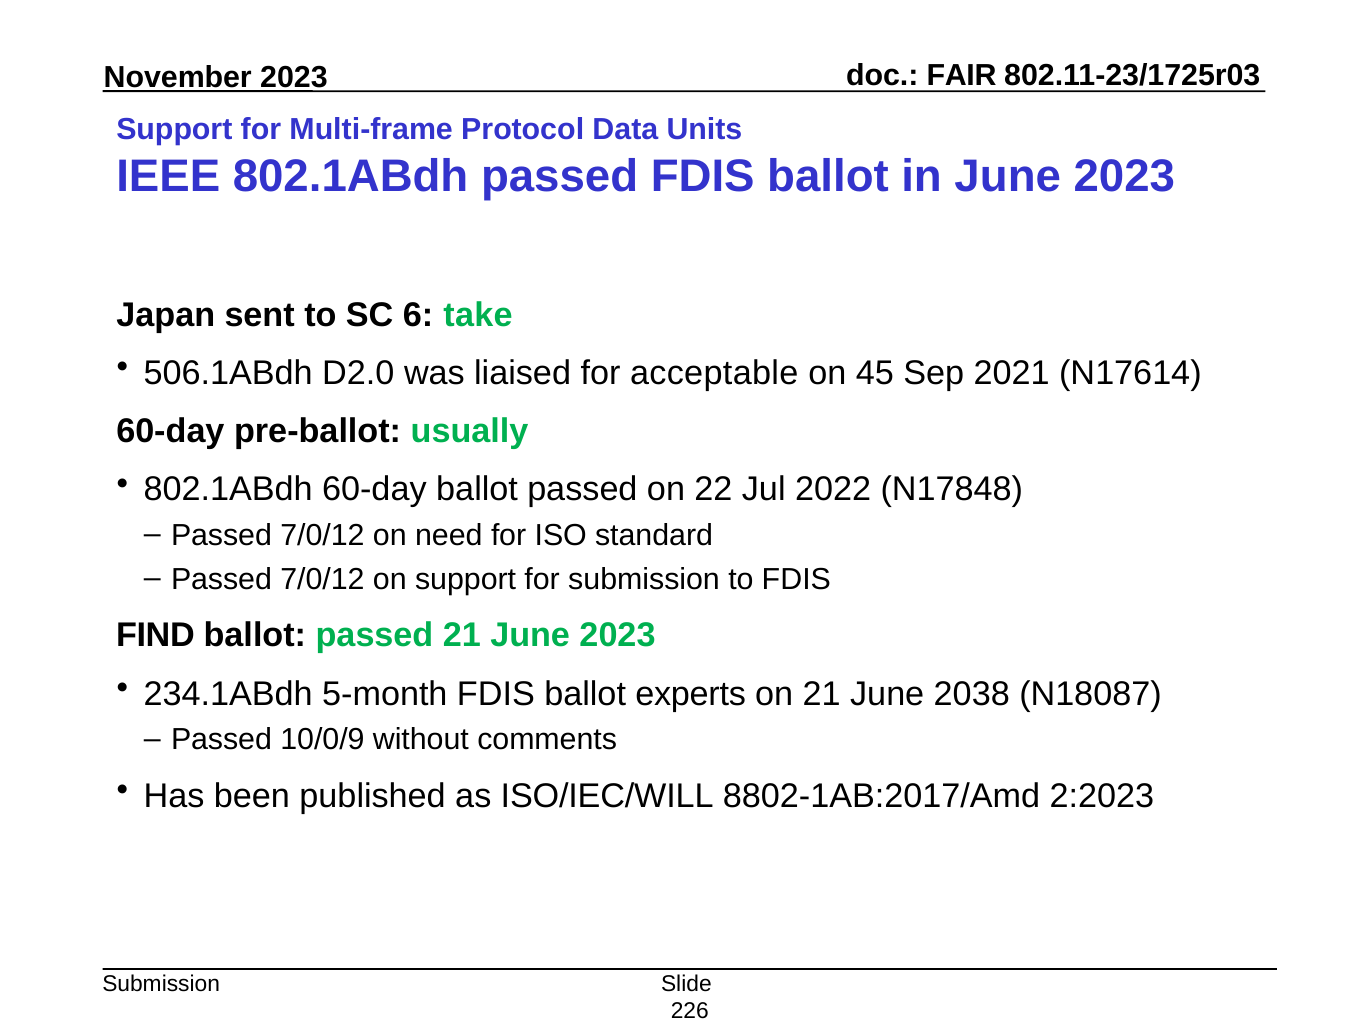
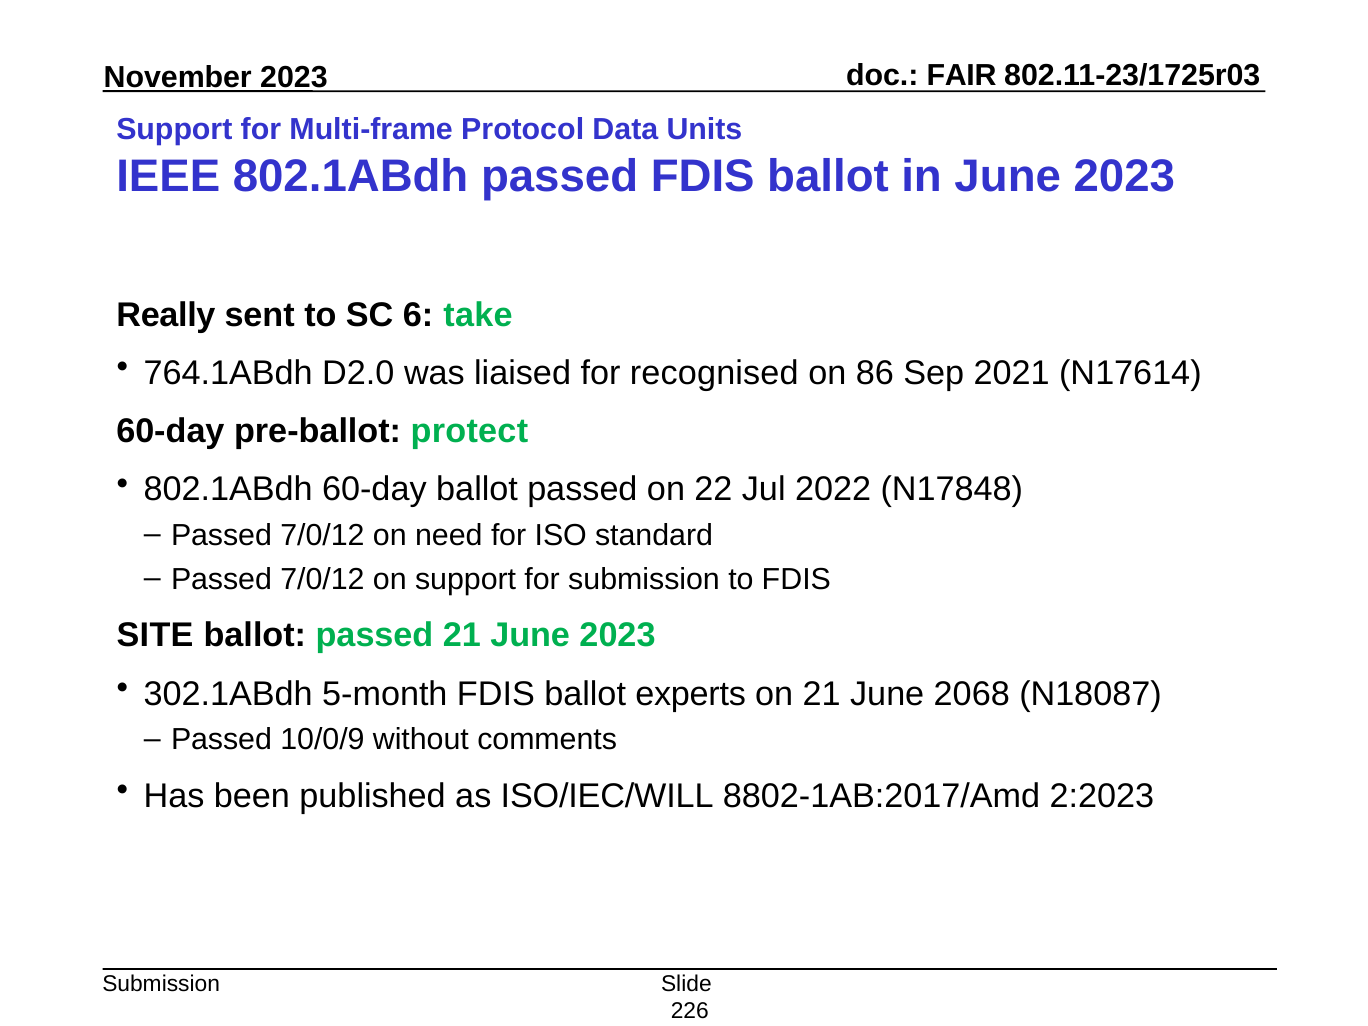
Japan: Japan -> Really (166, 315)
506.1ABdh: 506.1ABdh -> 764.1ABdh (228, 373)
acceptable: acceptable -> recognised (714, 373)
45: 45 -> 86 (875, 373)
usually: usually -> protect (469, 431)
FIND: FIND -> SITE (155, 636)
234.1ABdh: 234.1ABdh -> 302.1ABdh (228, 694)
2038: 2038 -> 2068 (972, 694)
